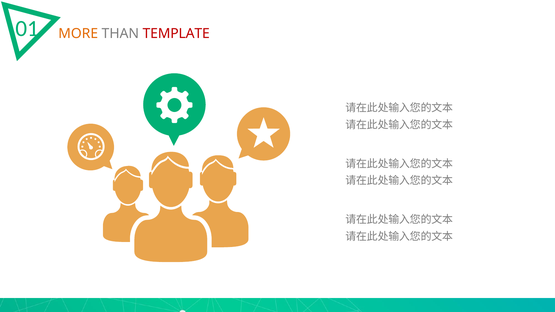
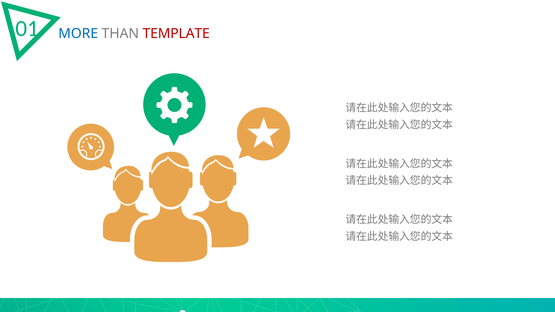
MORE colour: orange -> blue (78, 33)
